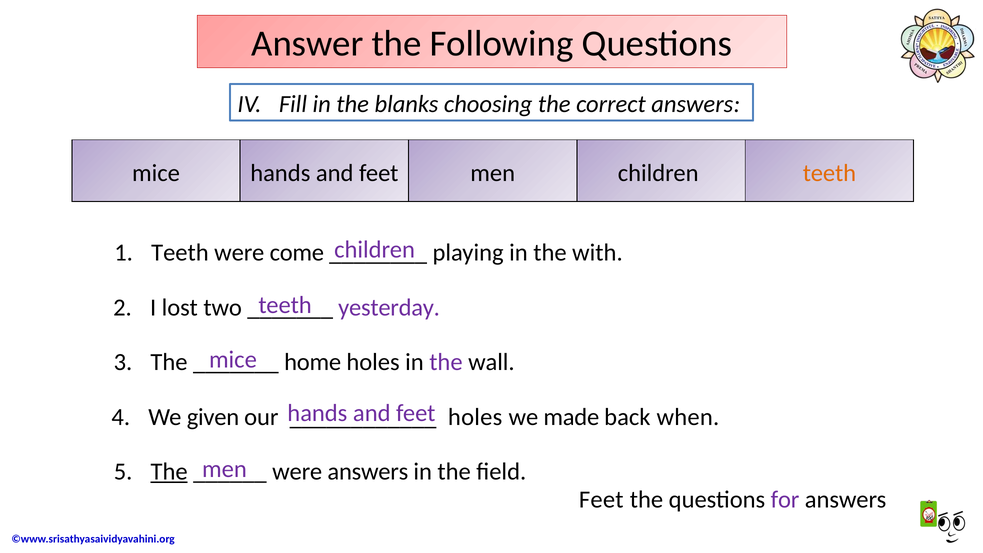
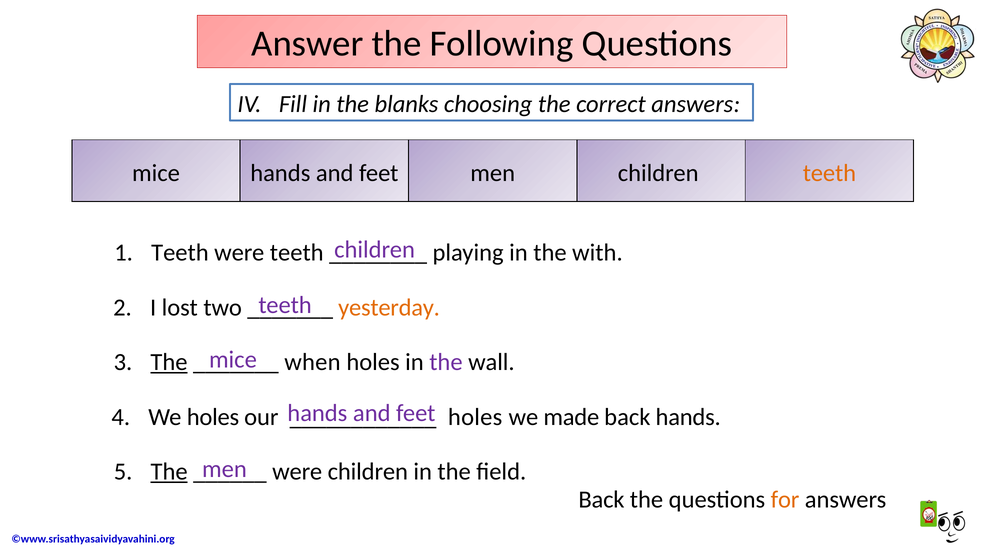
were come: come -> teeth (297, 253)
yesterday colour: purple -> orange (389, 308)
The underline: none -> present (169, 362)
home: home -> when (312, 362)
We given: given -> holes (213, 417)
back when: when -> hands (688, 417)
were answers: answers -> children (368, 472)
Feet: Feet -> Back (601, 500)
for colour: purple -> orange (785, 500)
